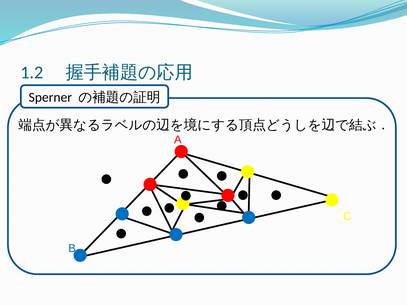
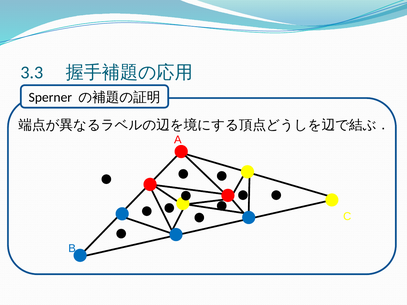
1.2: 1.2 -> 3.3 (32, 73)
